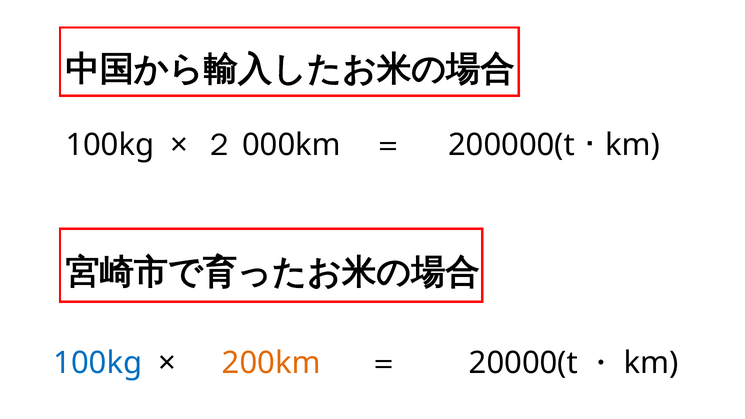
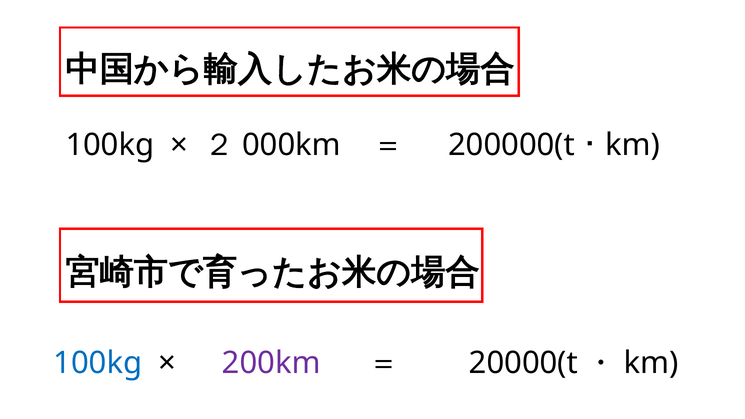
200km colour: orange -> purple (271, 363)
